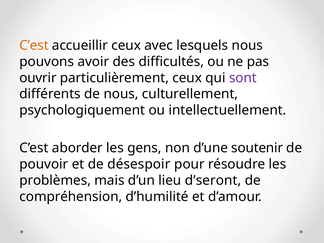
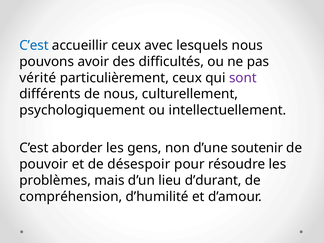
C’est colour: orange -> blue (34, 45)
ouvrir: ouvrir -> vérité (38, 78)
d’seront: d’seront -> d’durant (213, 180)
